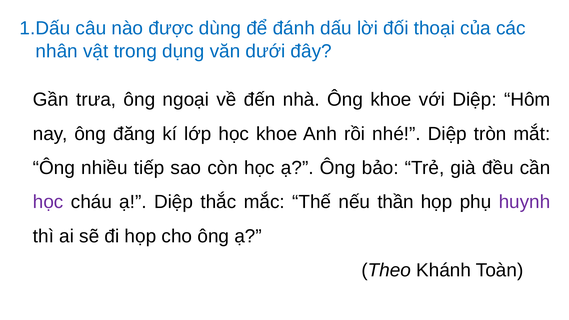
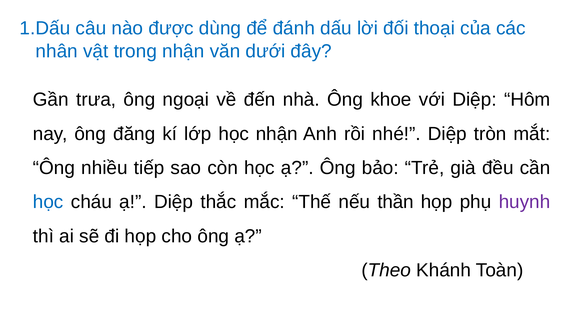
trong dụng: dụng -> nhận (183, 51)
học khoe: khoe -> nhận (277, 134)
học colour: purple -> blue (48, 202)
